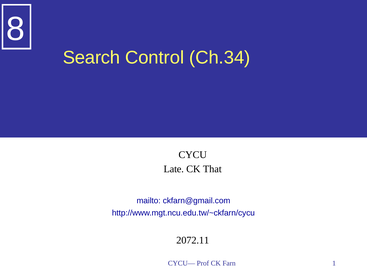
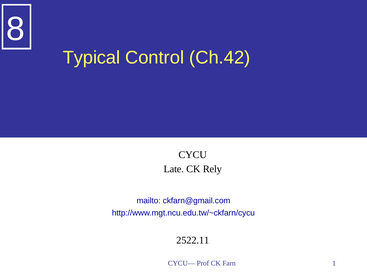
Search: Search -> Typical (92, 58)
Ch.34: Ch.34 -> Ch.42 (220, 58)
That: That -> Rely (212, 169)
2072.11: 2072.11 -> 2522.11 (193, 241)
